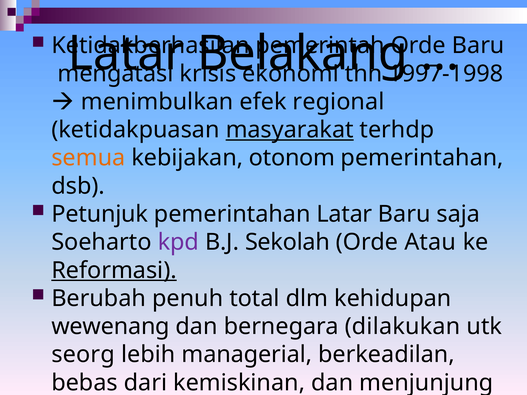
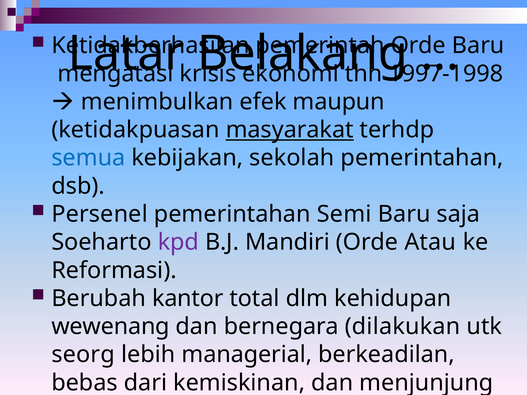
regional: regional -> maupun (339, 102)
semua colour: orange -> blue (88, 158)
otonom: otonom -> sekolah (292, 158)
Petunjuk: Petunjuk -> Persenel (100, 214)
pemerintahan Latar: Latar -> Semi (344, 214)
Sekolah: Sekolah -> Mandiri (287, 242)
Reformasi underline: present -> none (114, 270)
penuh: penuh -> kantor (188, 299)
